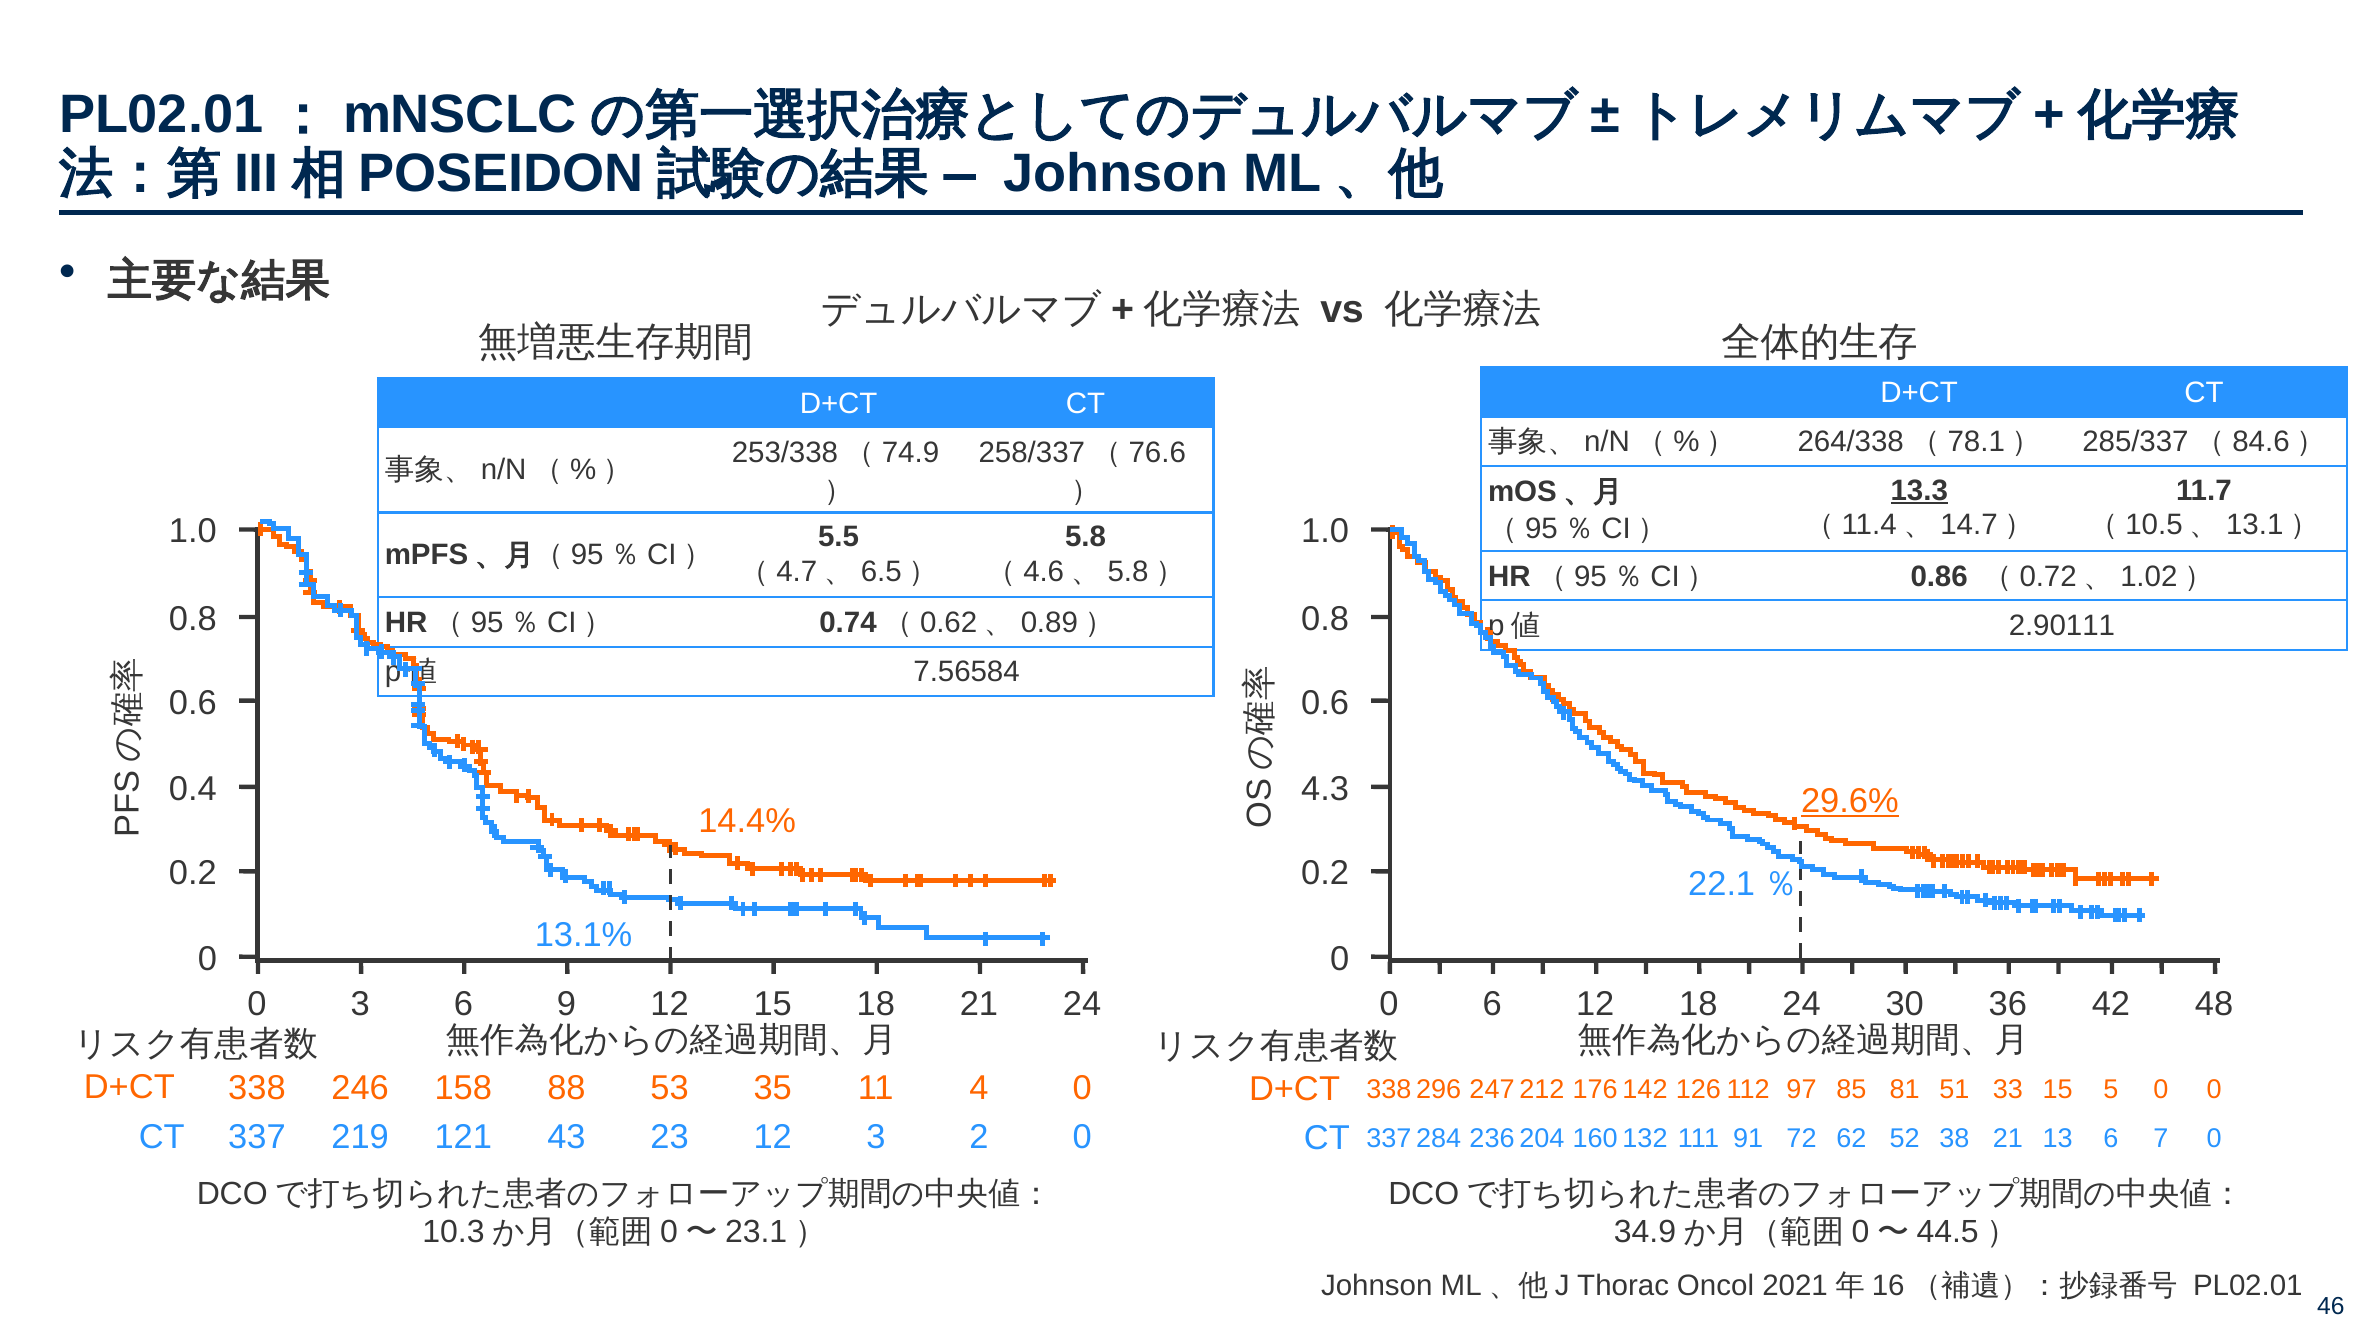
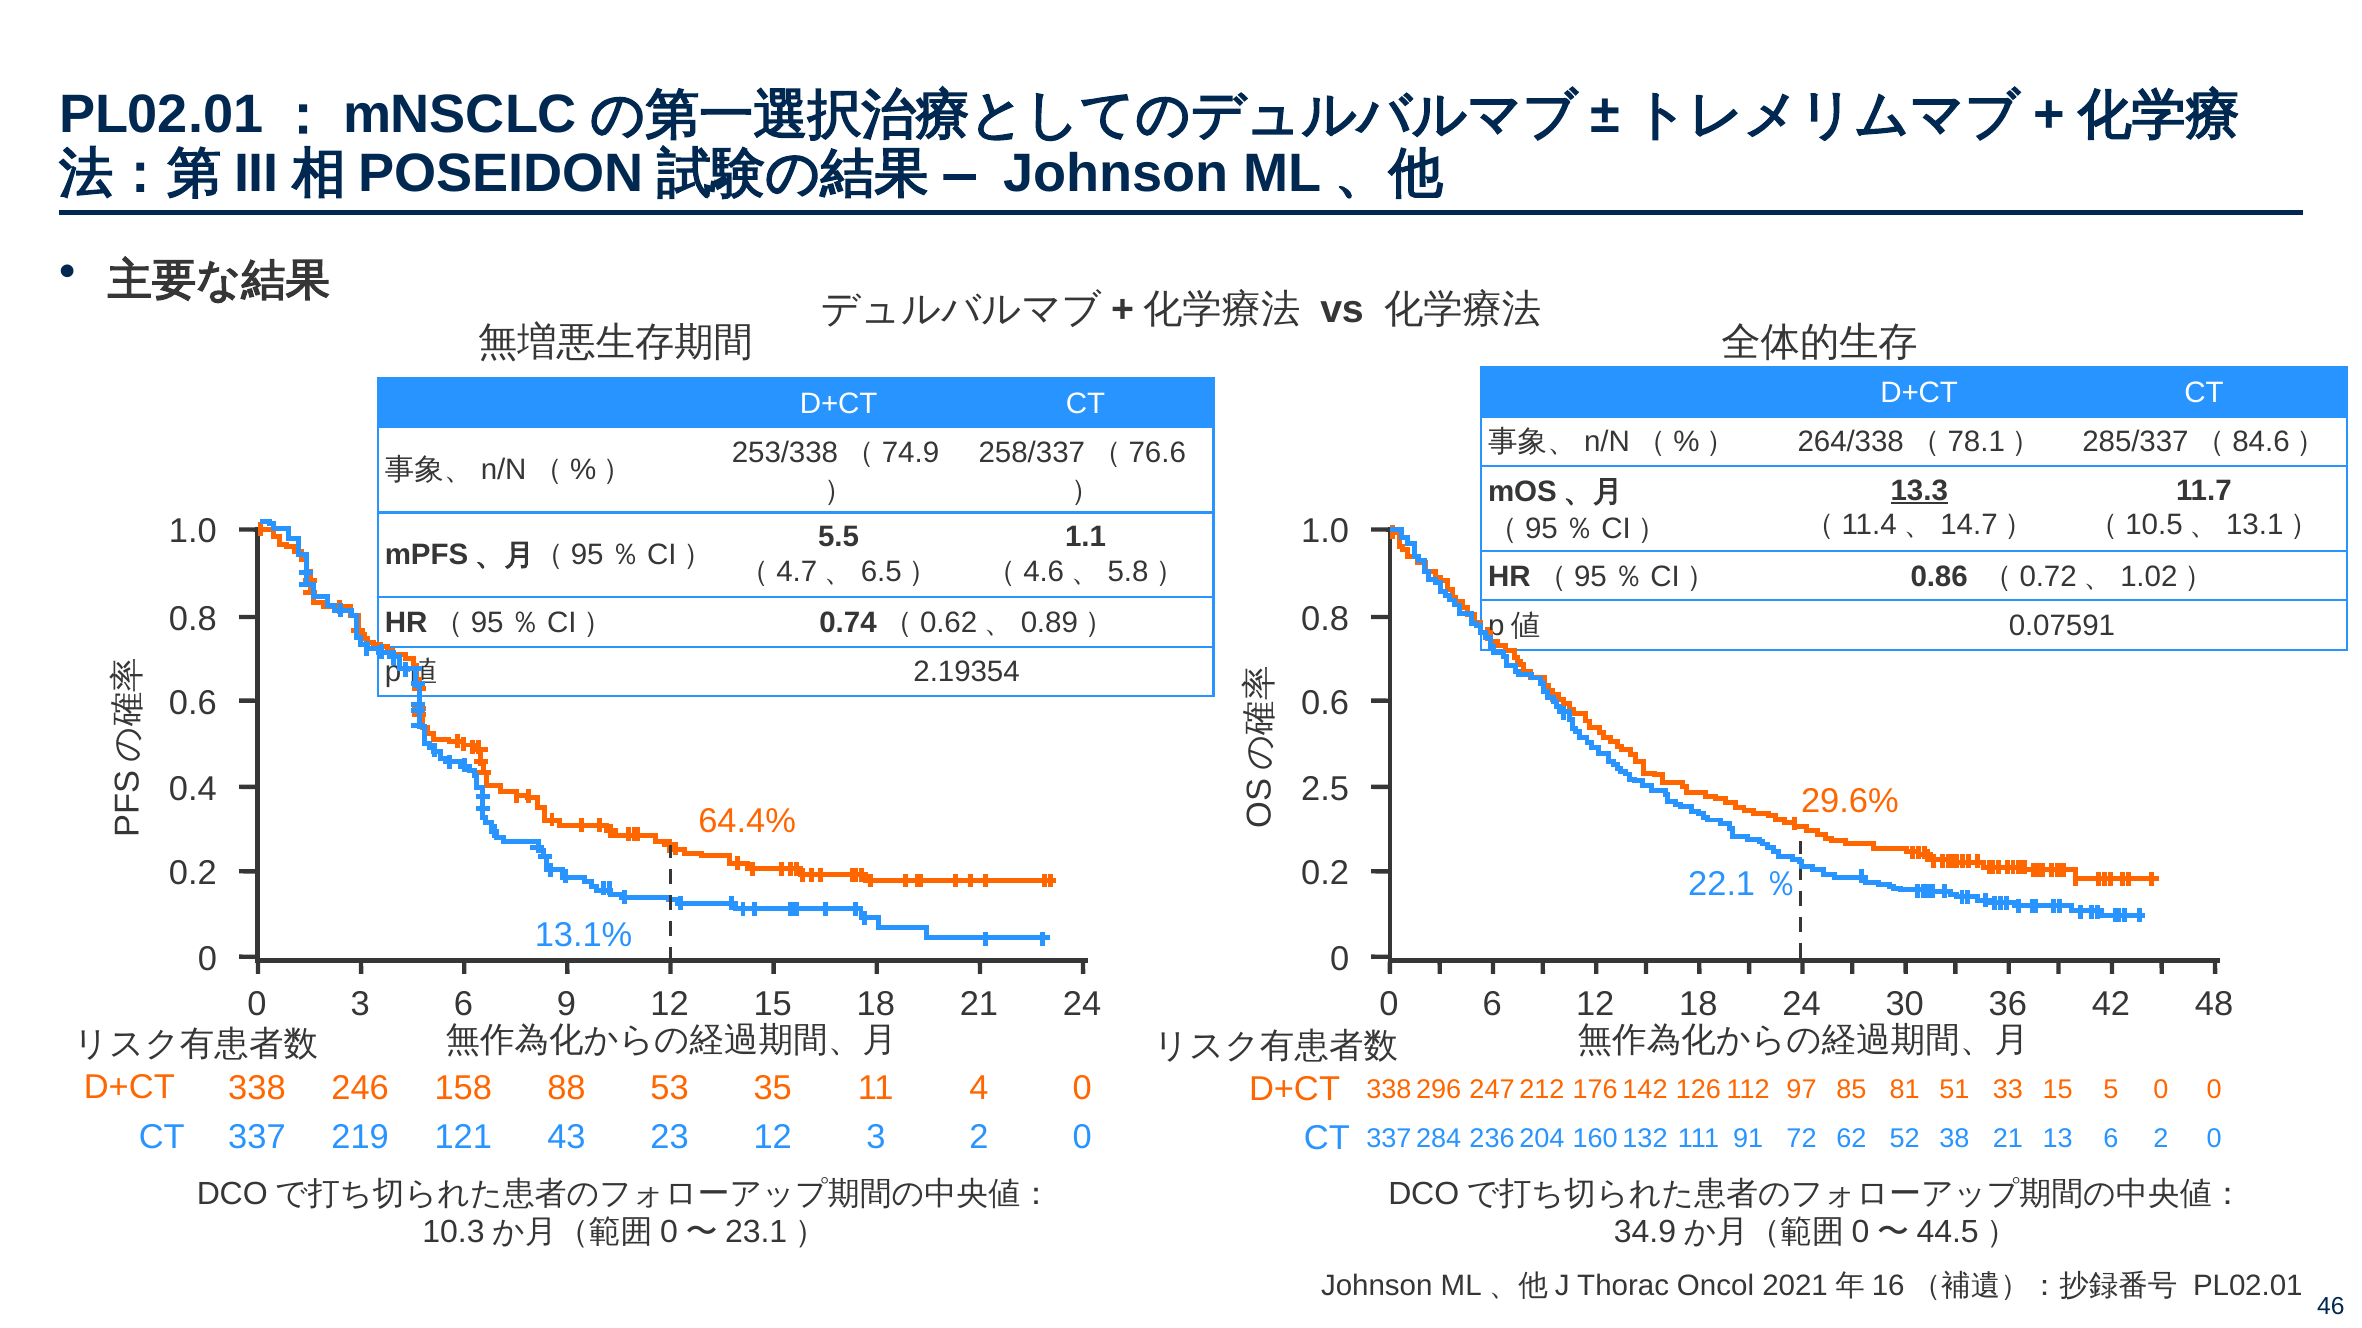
5.8: 5.8 -> 1.1 (1085, 537)
2.90111: 2.90111 -> 0.07591 (2062, 626)
7.56584: 7.56584 -> 2.19354 (967, 672)
4.3: 4.3 -> 2.5 (1325, 789)
29.6% underline: present -> none (1850, 802)
14.4%: 14.4% -> 64.4% (747, 822)
337 7: 7 -> 2 (2161, 1139)
